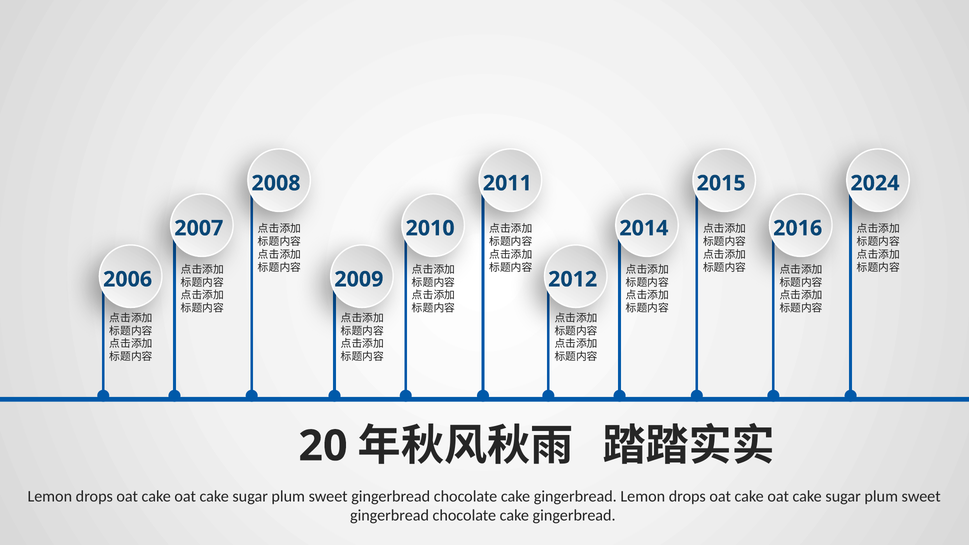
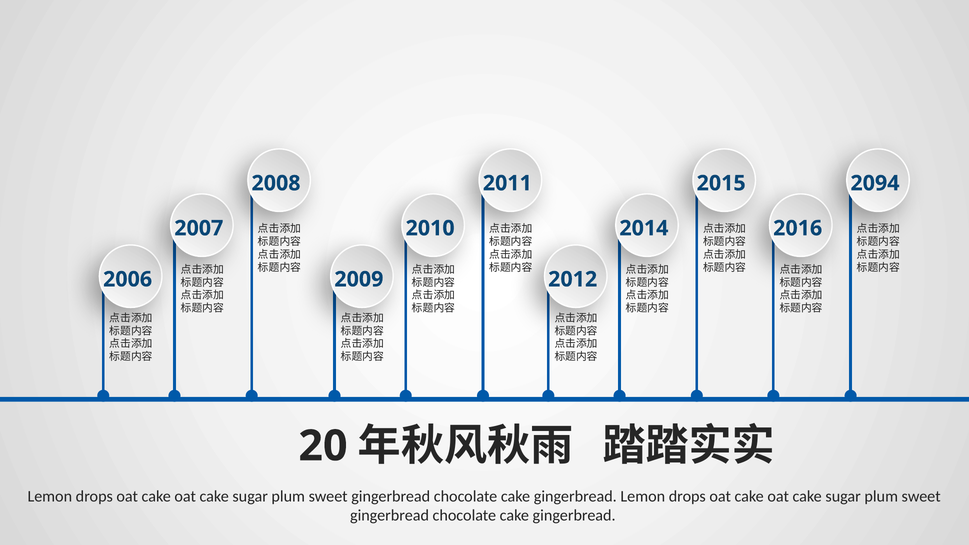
2024: 2024 -> 2094 (875, 183)
